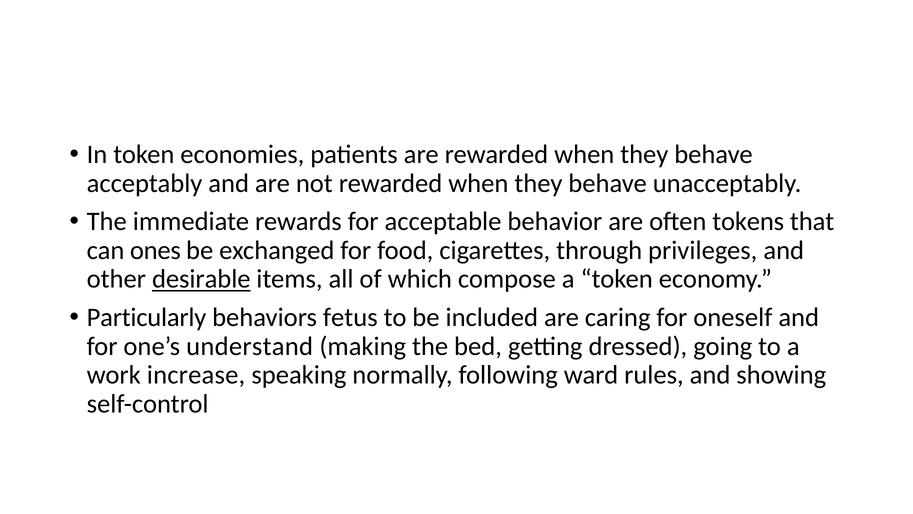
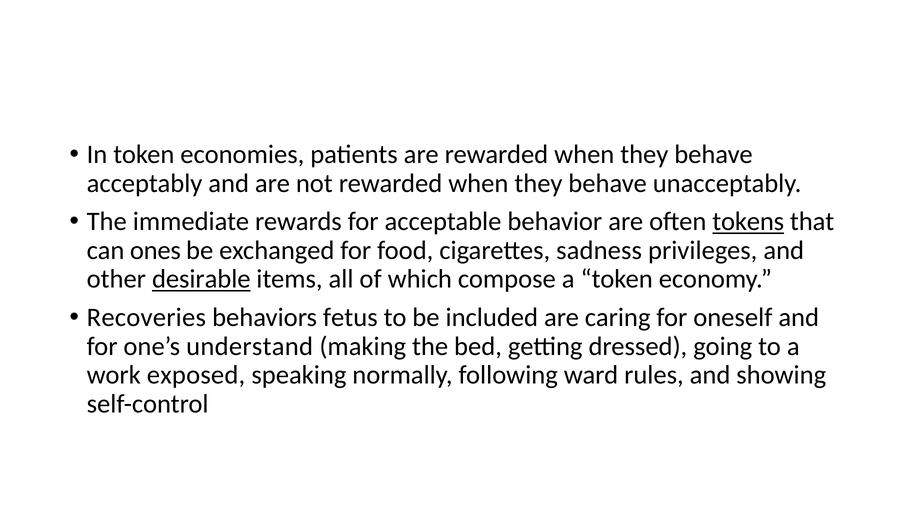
tokens underline: none -> present (748, 221)
through: through -> sadness (599, 250)
Particularly: Particularly -> Recoveries (146, 317)
increase: increase -> exposed (196, 375)
